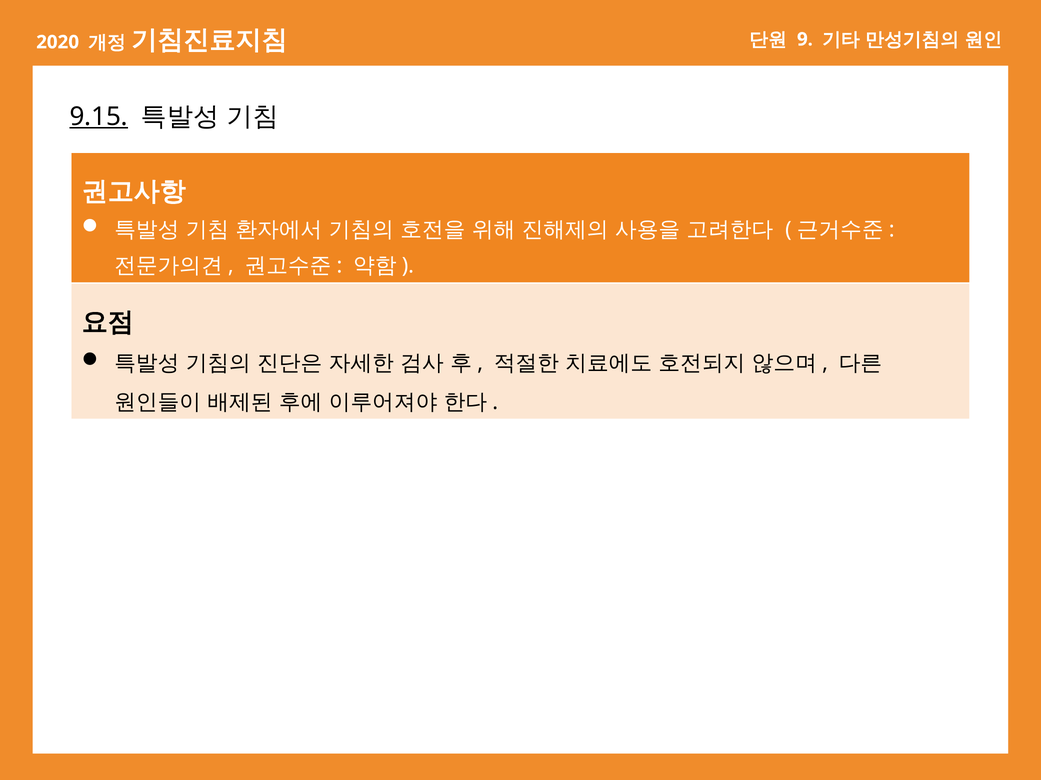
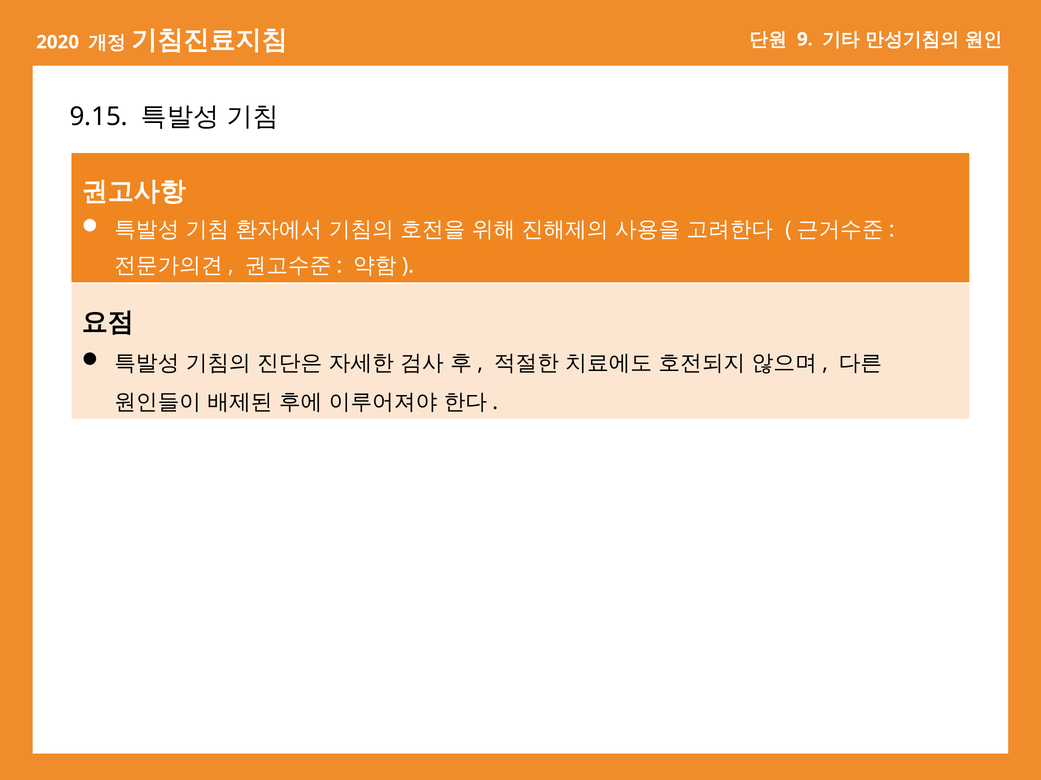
9.15 underline: present -> none (99, 117)
